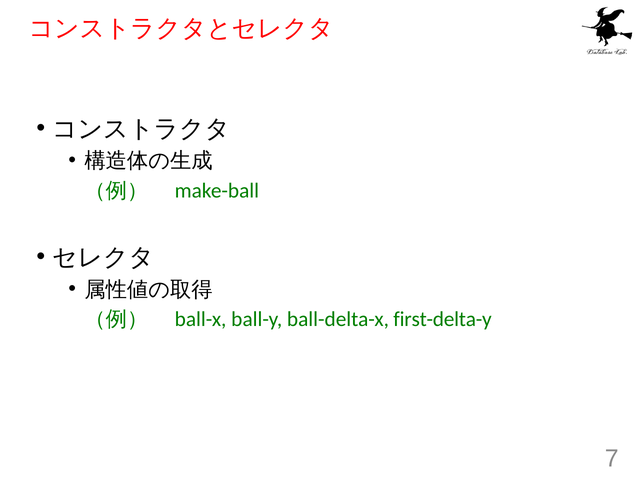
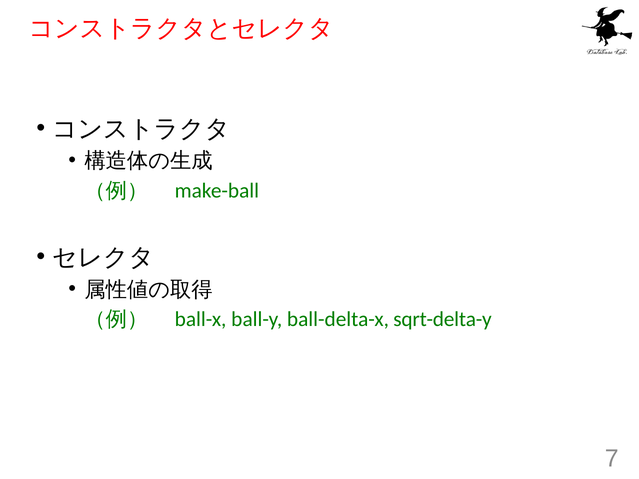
first-delta-y: first-delta-y -> sqrt-delta-y (443, 320)
